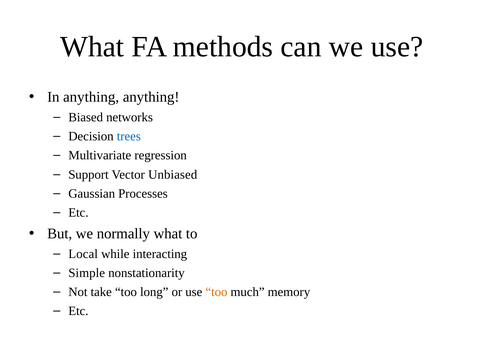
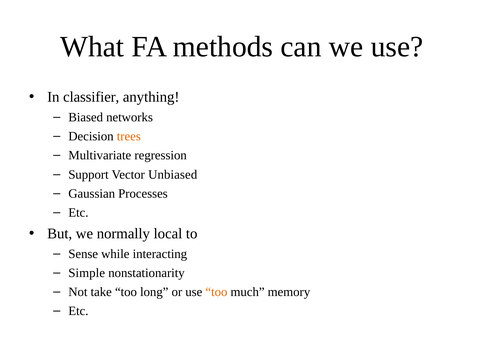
In anything: anything -> classifier (91, 97)
trees colour: blue -> orange (129, 136)
normally what: what -> local (168, 234)
Local: Local -> Sense (83, 254)
